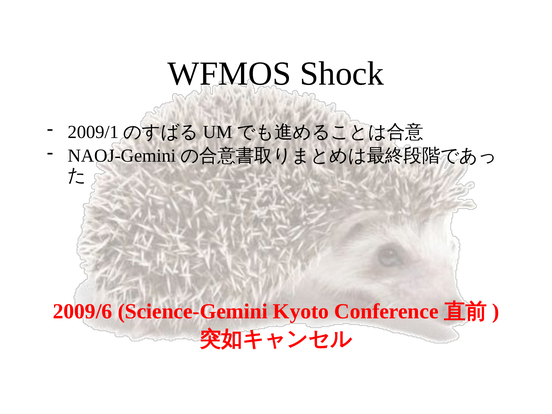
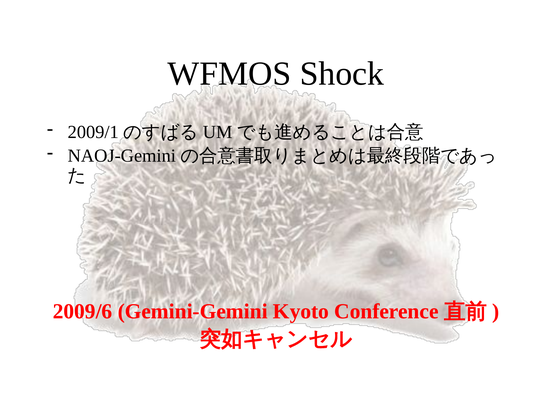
Science-Gemini: Science-Gemini -> Gemini-Gemini (193, 311)
